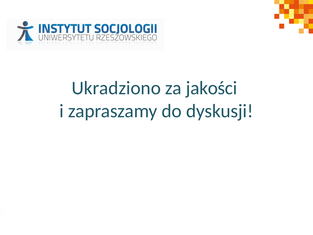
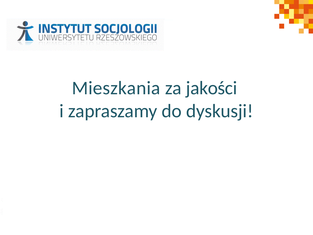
Ukradziono: Ukradziono -> Mieszkania (116, 88)
